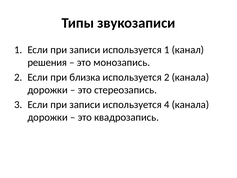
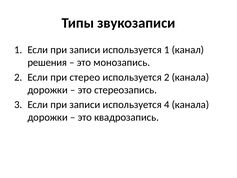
близка: близка -> стерео (85, 77)
